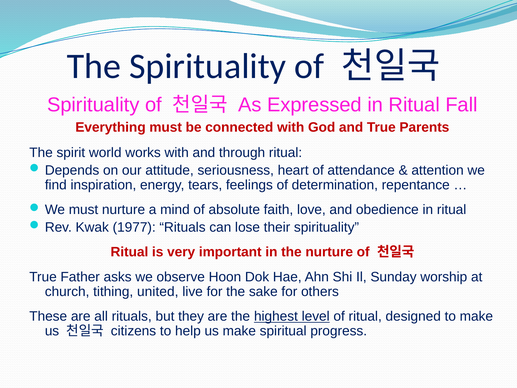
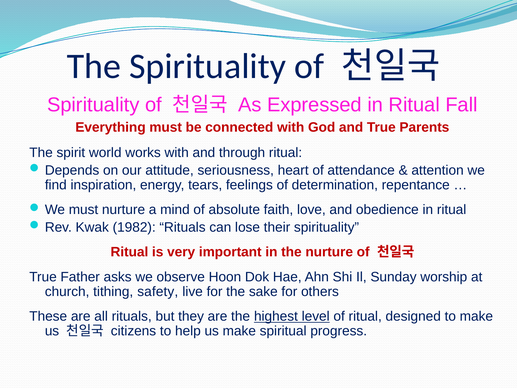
1977: 1977 -> 1982 (134, 227)
united: united -> safety (158, 291)
